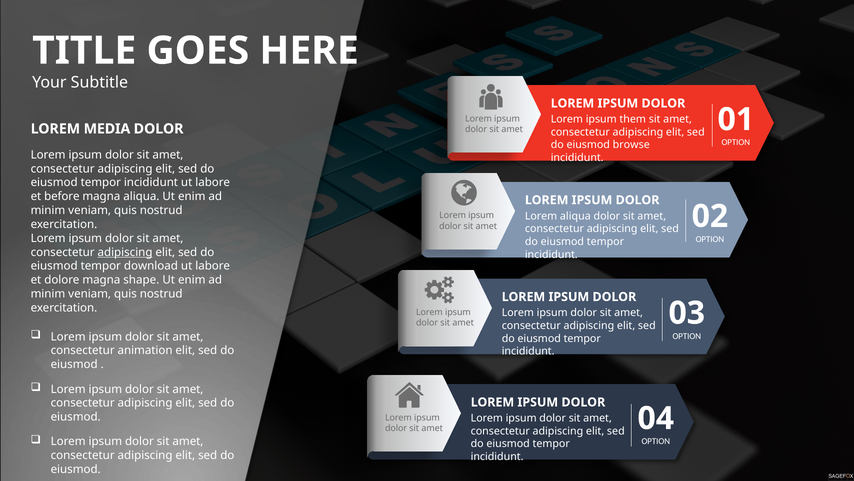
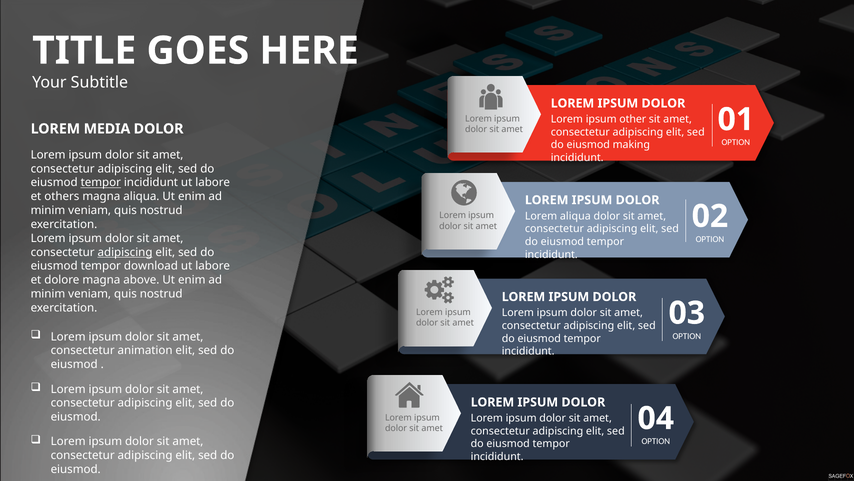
them: them -> other (633, 119)
browse: browse -> making (631, 145)
tempor underline: none -> present (101, 182)
before: before -> others (62, 196)
shape: shape -> above (141, 280)
